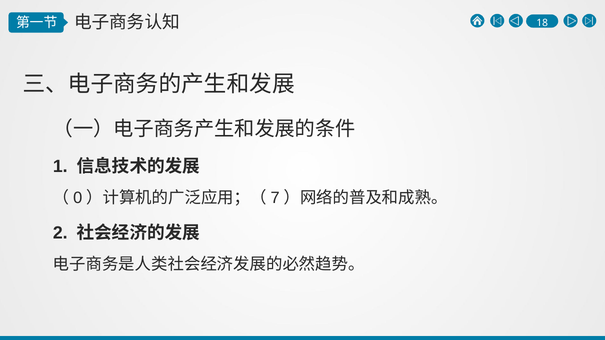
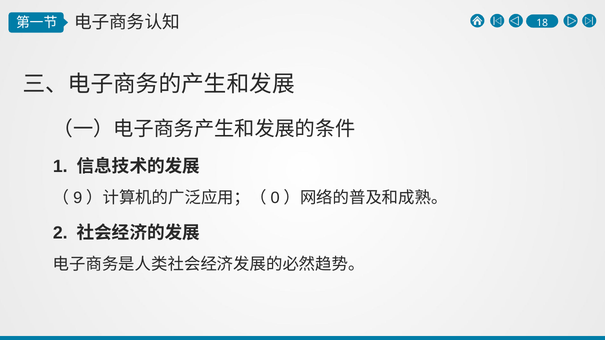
0: 0 -> 9 (78, 198)
7: 7 -> 0 (275, 198)
